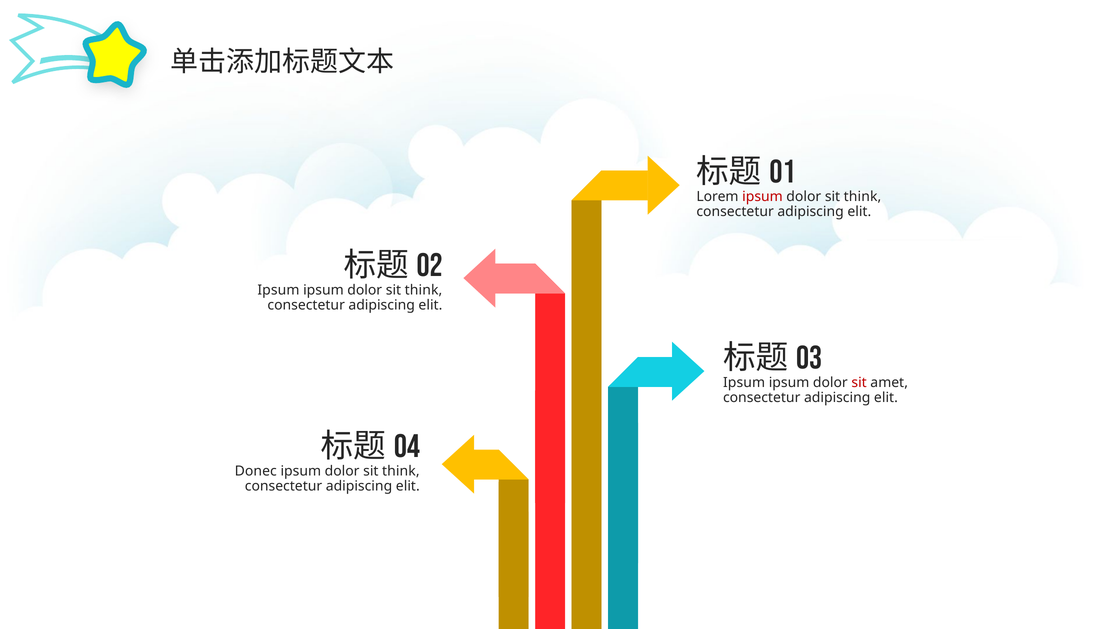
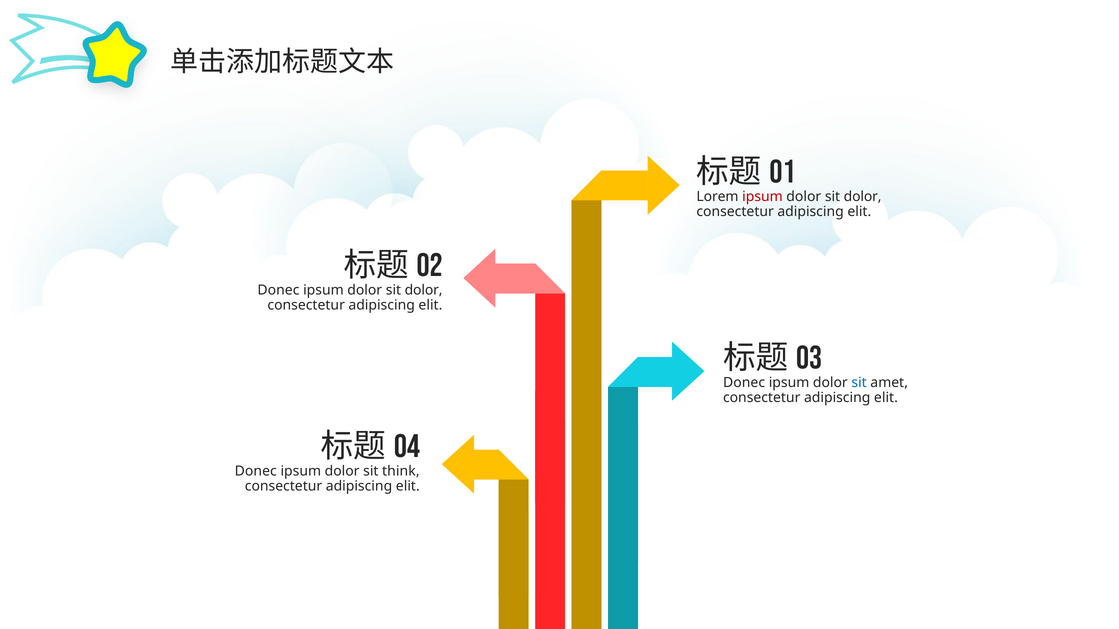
think: think -> dolor (863, 197)
Ipsum: Ipsum -> Donec (278, 290)
think: think -> dolor (424, 290)
Ipsum: Ipsum -> Donec (744, 383)
sit colour: red -> blue (859, 383)
